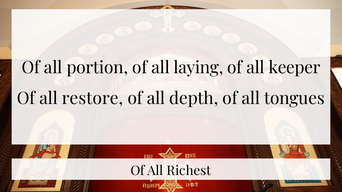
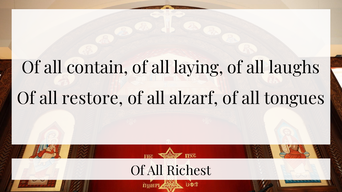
portion: portion -> contain (97, 68)
keeper: keeper -> laughs (294, 68)
depth: depth -> alzarf (194, 99)
